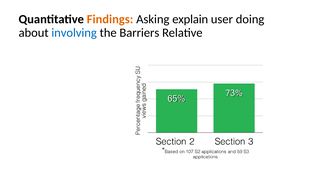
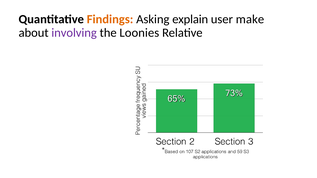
doing: doing -> make (250, 19)
involving colour: blue -> purple (74, 33)
Barriers: Barriers -> Loonies (139, 33)
